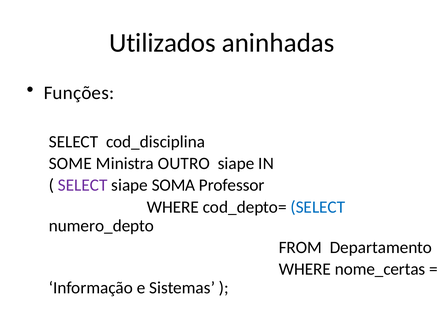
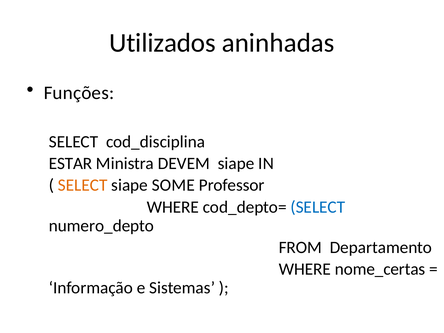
SOME: SOME -> ESTAR (71, 164)
OUTRO: OUTRO -> DEVEM (184, 164)
SELECT colour: purple -> orange (83, 185)
SOMA: SOMA -> SOME (173, 185)
